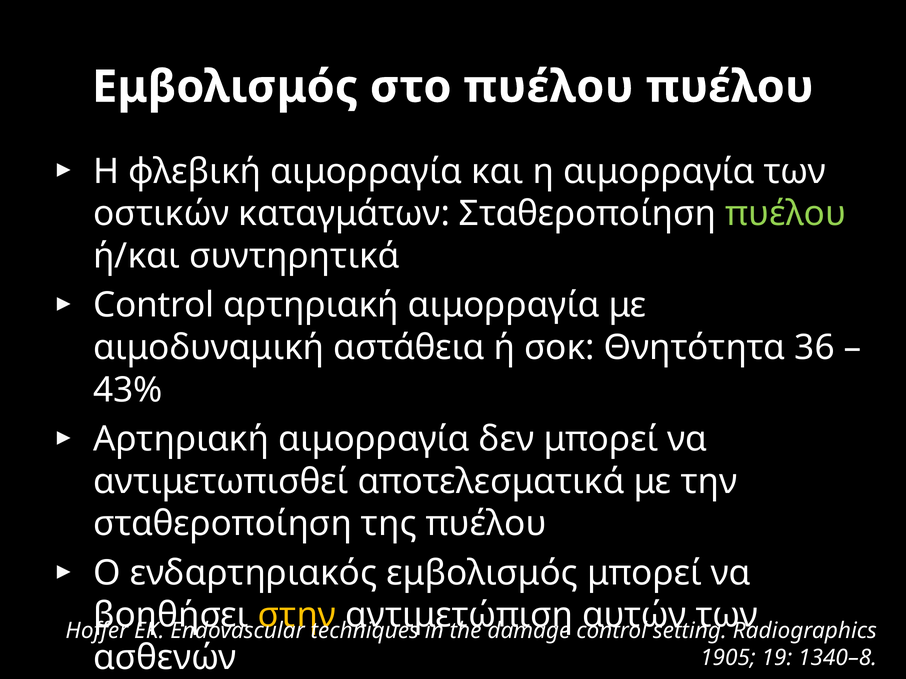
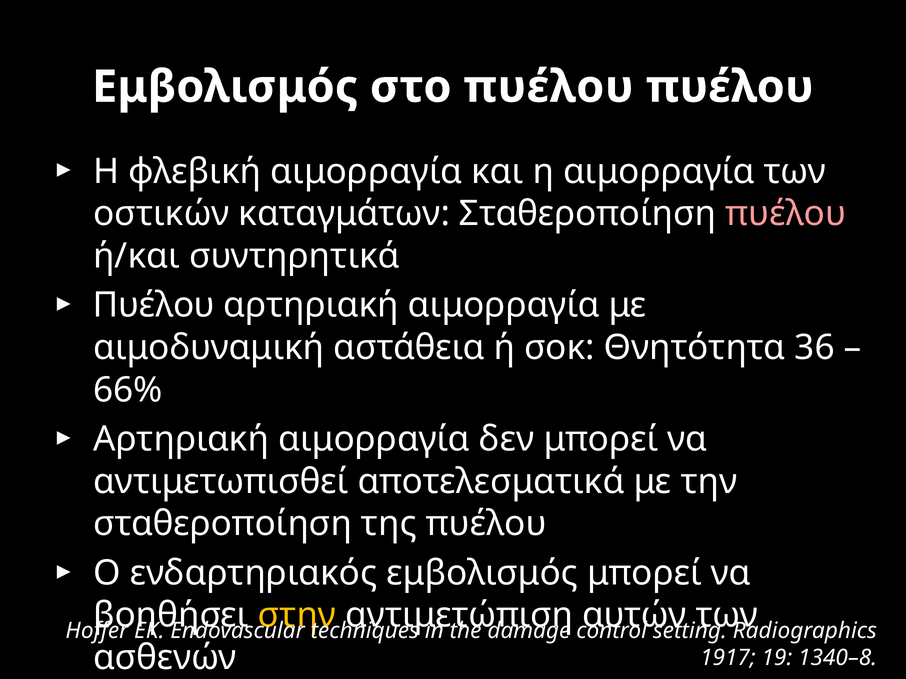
πυέλου colour: light green -> pink (786, 214)
Control: Control -> Πυέλου (154, 306)
43%: 43% -> 66% (128, 390)
1905: 1905 -> 1917 (728, 658)
